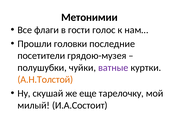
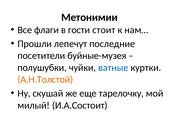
голос: голос -> стоит (104, 30)
головки: головки -> лепечут (71, 44)
грядою-музея: грядою-музея -> буйные-музея (97, 56)
ватные colour: purple -> blue (113, 68)
